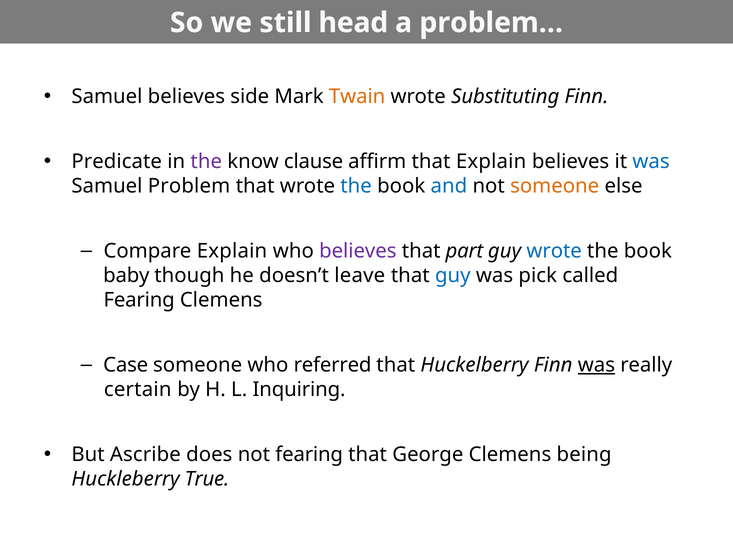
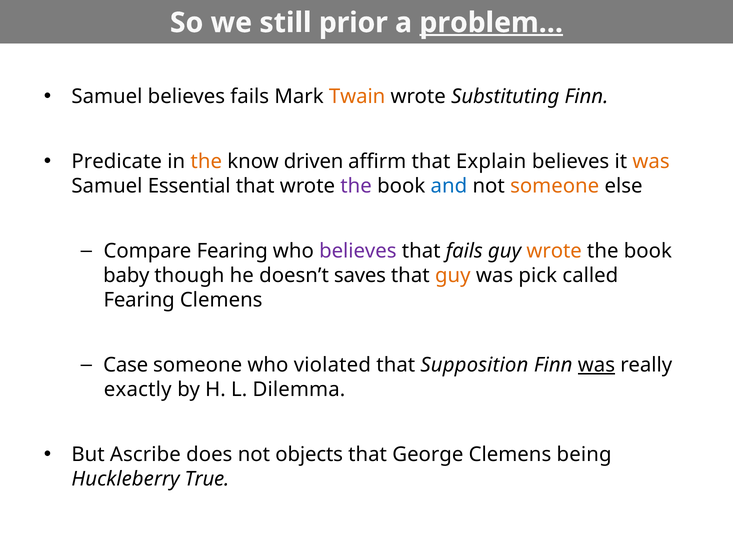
head: head -> prior (353, 23)
problem… underline: none -> present (491, 23)
believes side: side -> fails (250, 97)
the colour: purple -> orange (206, 162)
clause: clause -> driven (314, 162)
was colour: blue -> orange (651, 162)
Problem: Problem -> Essential (189, 186)
the colour: blue -> purple (356, 186)
Compare Explain: Explain -> Fearing (232, 252)
that part: part -> fails (464, 252)
wrote colour: blue -> orange (554, 252)
leave: leave -> saves (360, 276)
guy colour: blue -> orange (453, 276)
referred: referred -> violated (332, 366)
Huckelberry: Huckelberry -> Supposition (474, 366)
certain: certain -> exactly (138, 390)
Inquiring: Inquiring -> Dilemma (299, 390)
not fearing: fearing -> objects (309, 455)
